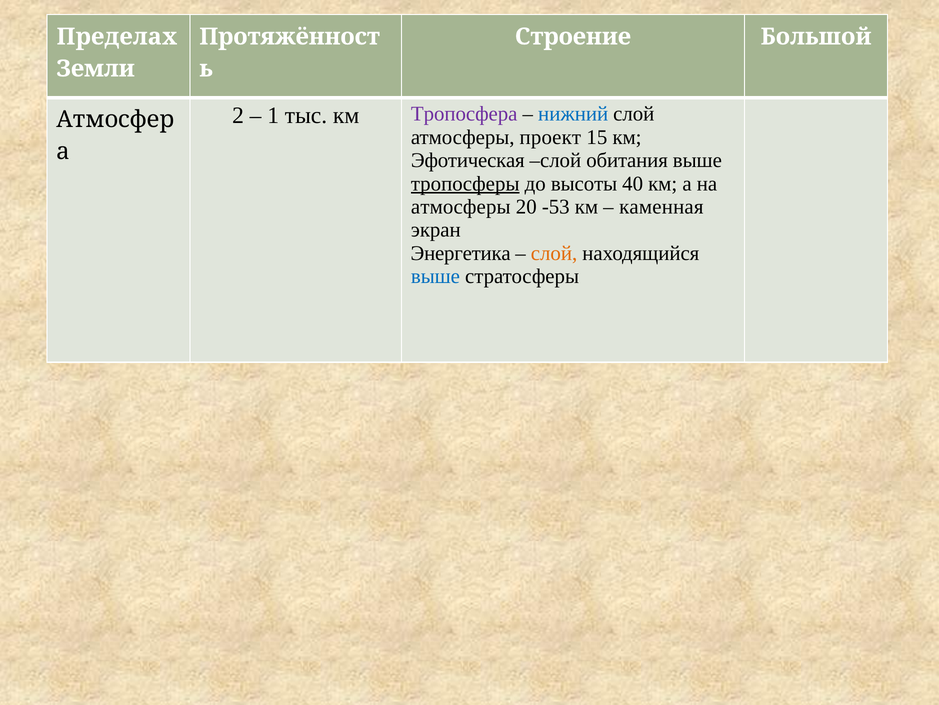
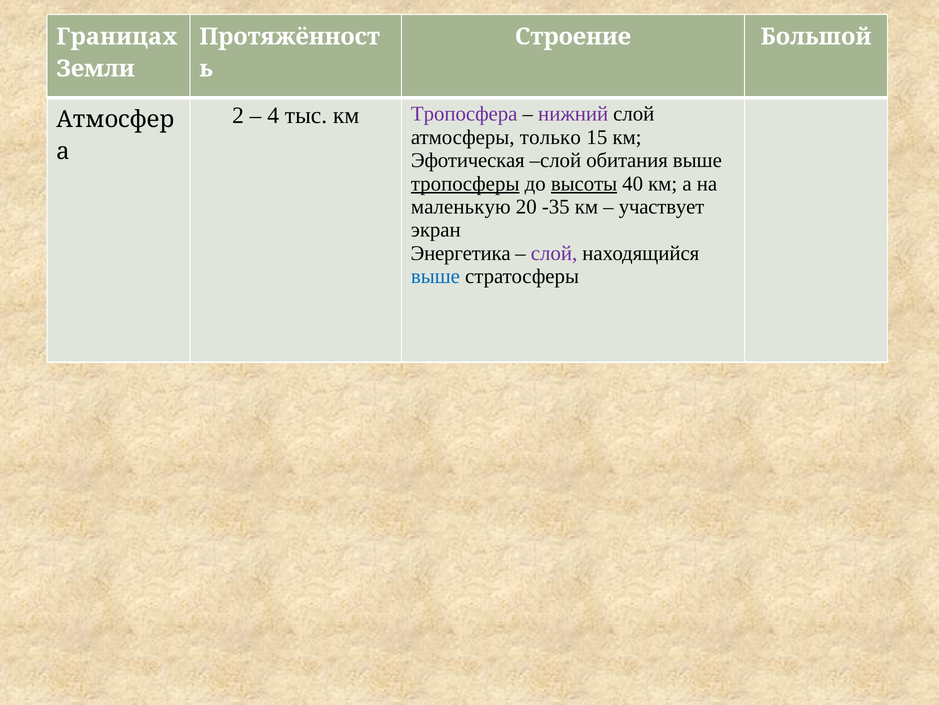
Пределах: Пределах -> Границах (117, 37)
1: 1 -> 4 (273, 115)
нижний colour: blue -> purple (573, 114)
проект: проект -> только (550, 137)
высоты underline: none -> present (584, 184)
атмосферы: атмосферы -> маленькую (461, 207)
-53: -53 -> -35 (556, 207)
каменная: каменная -> участвует (662, 207)
слой colour: orange -> purple (554, 253)
